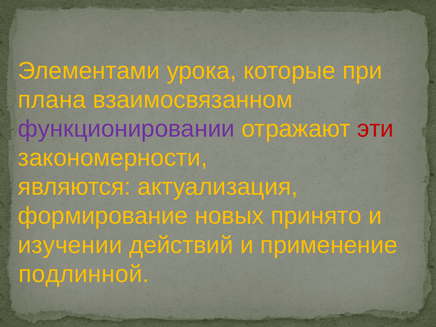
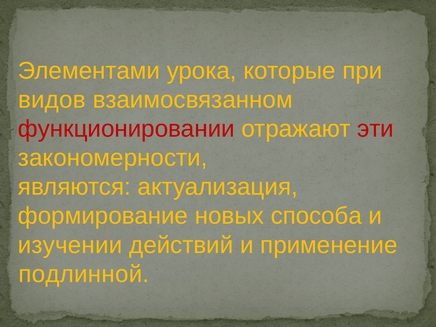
плана: плана -> видов (52, 100)
функционировании colour: purple -> red (126, 129)
принято: принято -> способа (316, 216)
